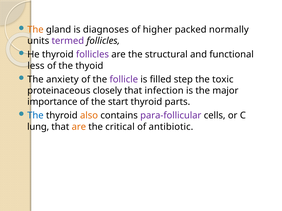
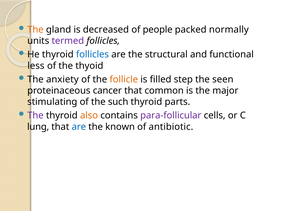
diagnoses: diagnoses -> decreased (106, 30)
higher: higher -> people (158, 30)
follicles colour: purple -> blue (92, 55)
follicle colour: purple -> orange (124, 80)
toxic: toxic -> seen (223, 80)
closely: closely -> cancer (107, 91)
infection: infection -> common (164, 91)
importance: importance -> stimulating (52, 102)
start: start -> such (118, 102)
The colour: blue -> purple (35, 116)
are colour: orange -> blue (79, 127)
critical: critical -> known (120, 127)
